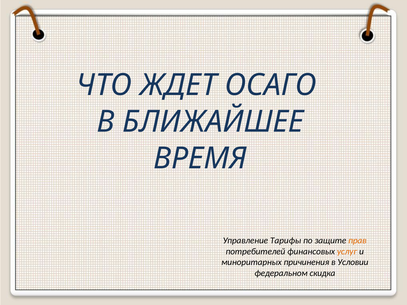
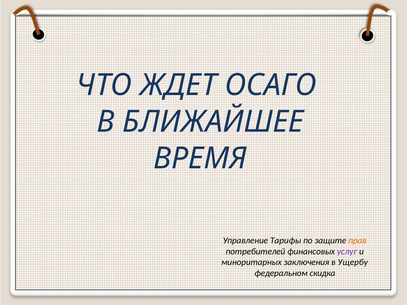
услуг colour: orange -> purple (347, 252)
причинения: причинения -> заключения (306, 262)
Условии: Условии -> Ущербу (353, 262)
